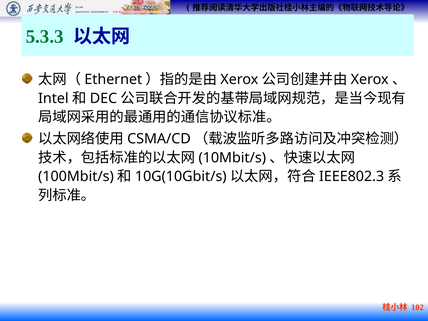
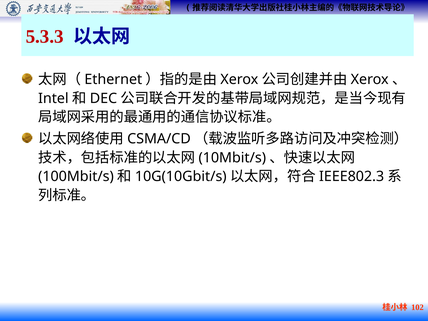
5.3.3 colour: green -> red (45, 36)
